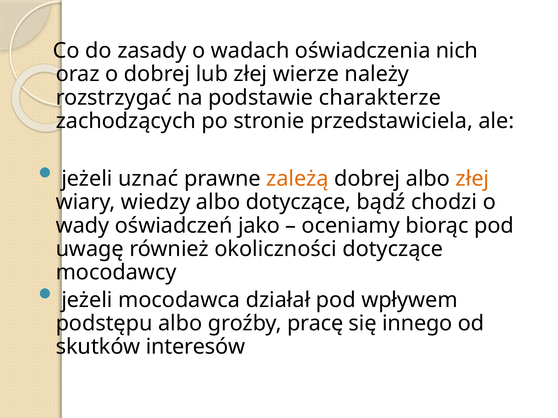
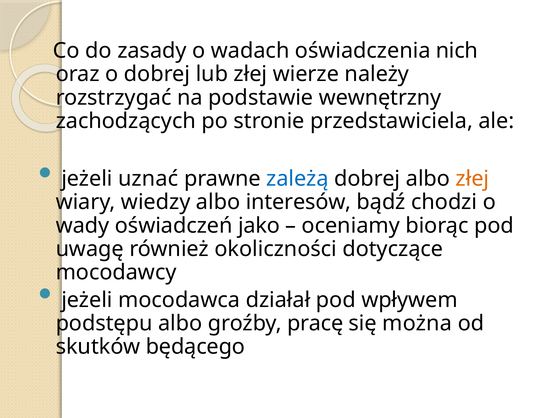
charakterze: charakterze -> wewnętrzny (380, 98)
zależą colour: orange -> blue (297, 179)
albo dotyczące: dotyczące -> interesów (298, 202)
innego: innego -> można (417, 324)
interesów: interesów -> będącego (195, 347)
